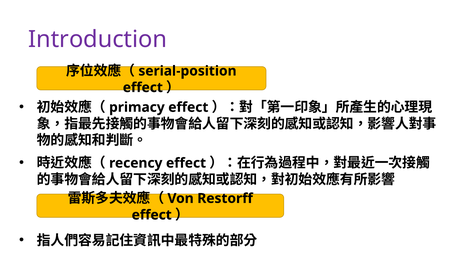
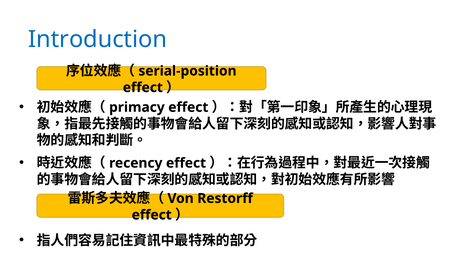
Introduction colour: purple -> blue (98, 39)
